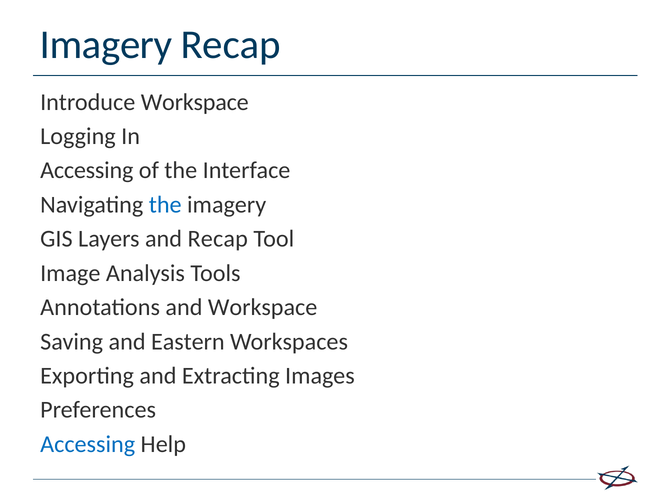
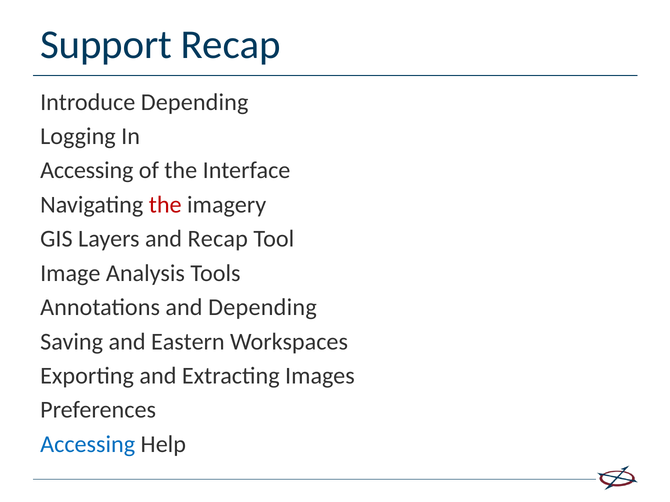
Imagery: Imagery -> Support (106, 45)
Introduce Workspace: Workspace -> Depending (195, 102)
the colour: blue -> red (165, 205)
and Workspace: Workspace -> Depending (262, 308)
